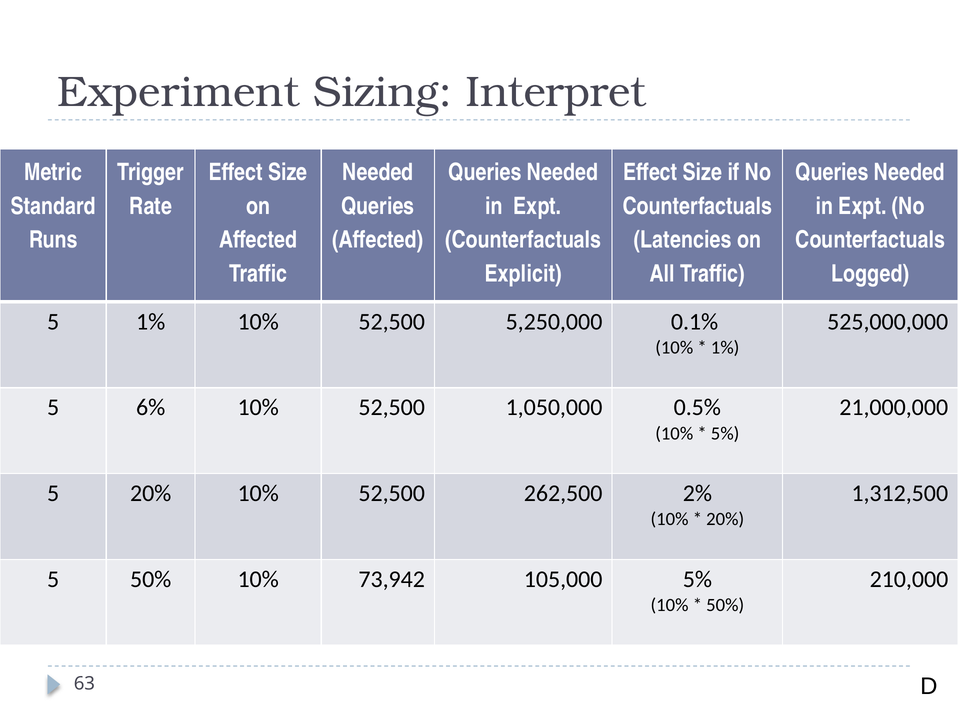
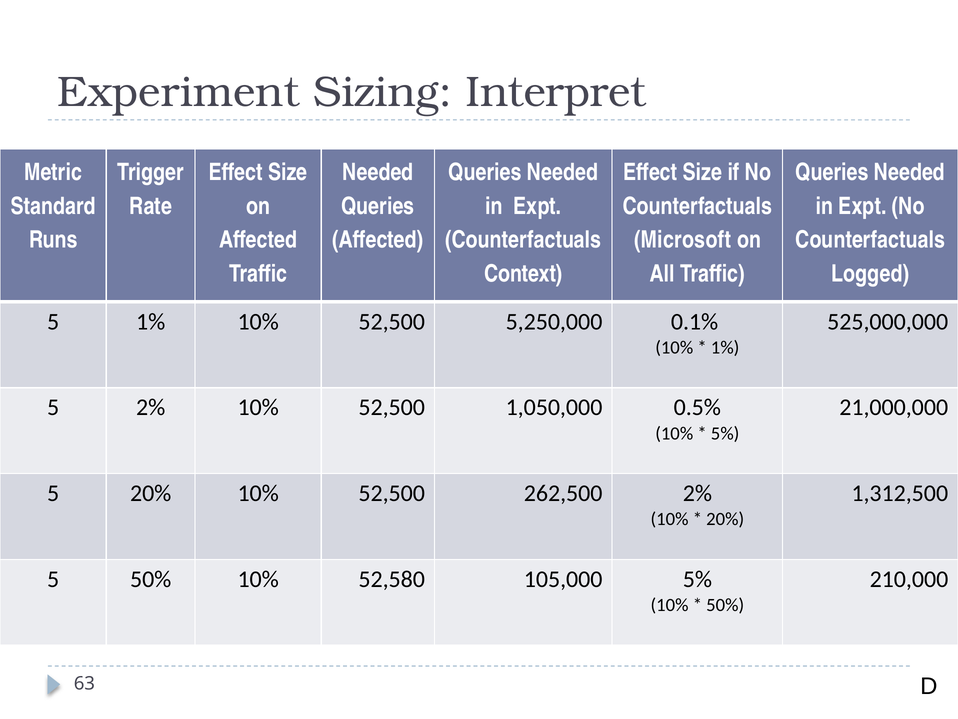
Latencies: Latencies -> Microsoft (683, 240)
Explicit: Explicit -> Context (523, 274)
5 6%: 6% -> 2% (151, 407)
73,942: 73,942 -> 52,580 (392, 579)
